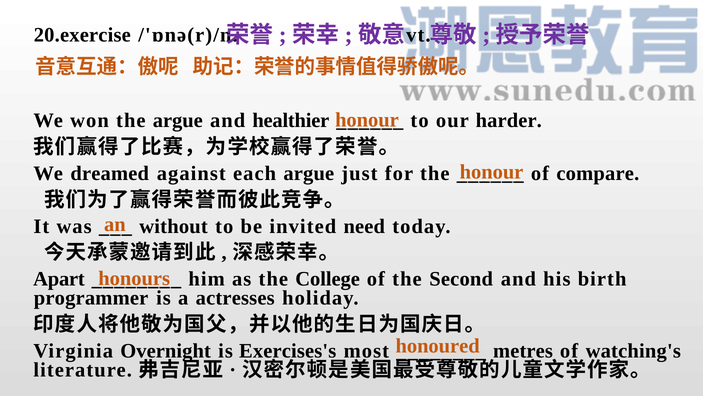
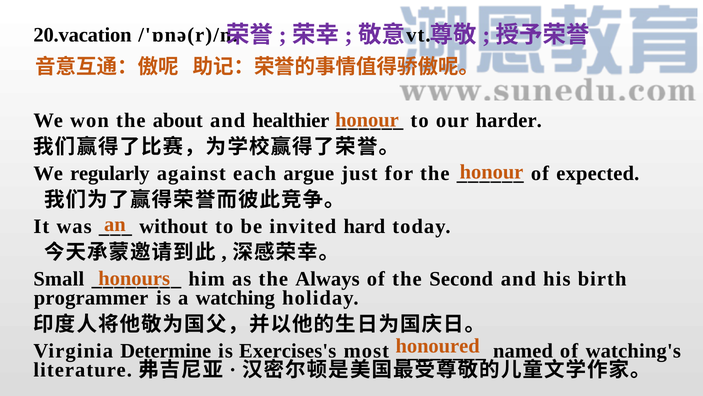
20.exercise: 20.exercise -> 20.vacation (82, 35)
the argue: argue -> about (178, 121)
dreamed: dreamed -> regularly (110, 173)
compare: compare -> expected (598, 173)
need: need -> hard (364, 226)
Apart: Apart -> Small (59, 279)
College: College -> Always (328, 279)
actresses: actresses -> watching (235, 298)
Overnight: Overnight -> Determine (166, 350)
metres: metres -> named (523, 350)
